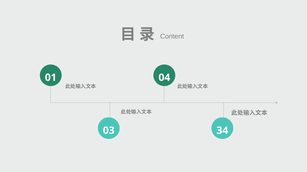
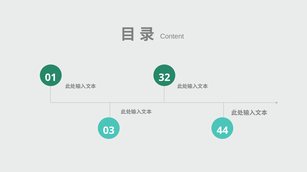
04: 04 -> 32 (164, 78)
34: 34 -> 44 (222, 131)
